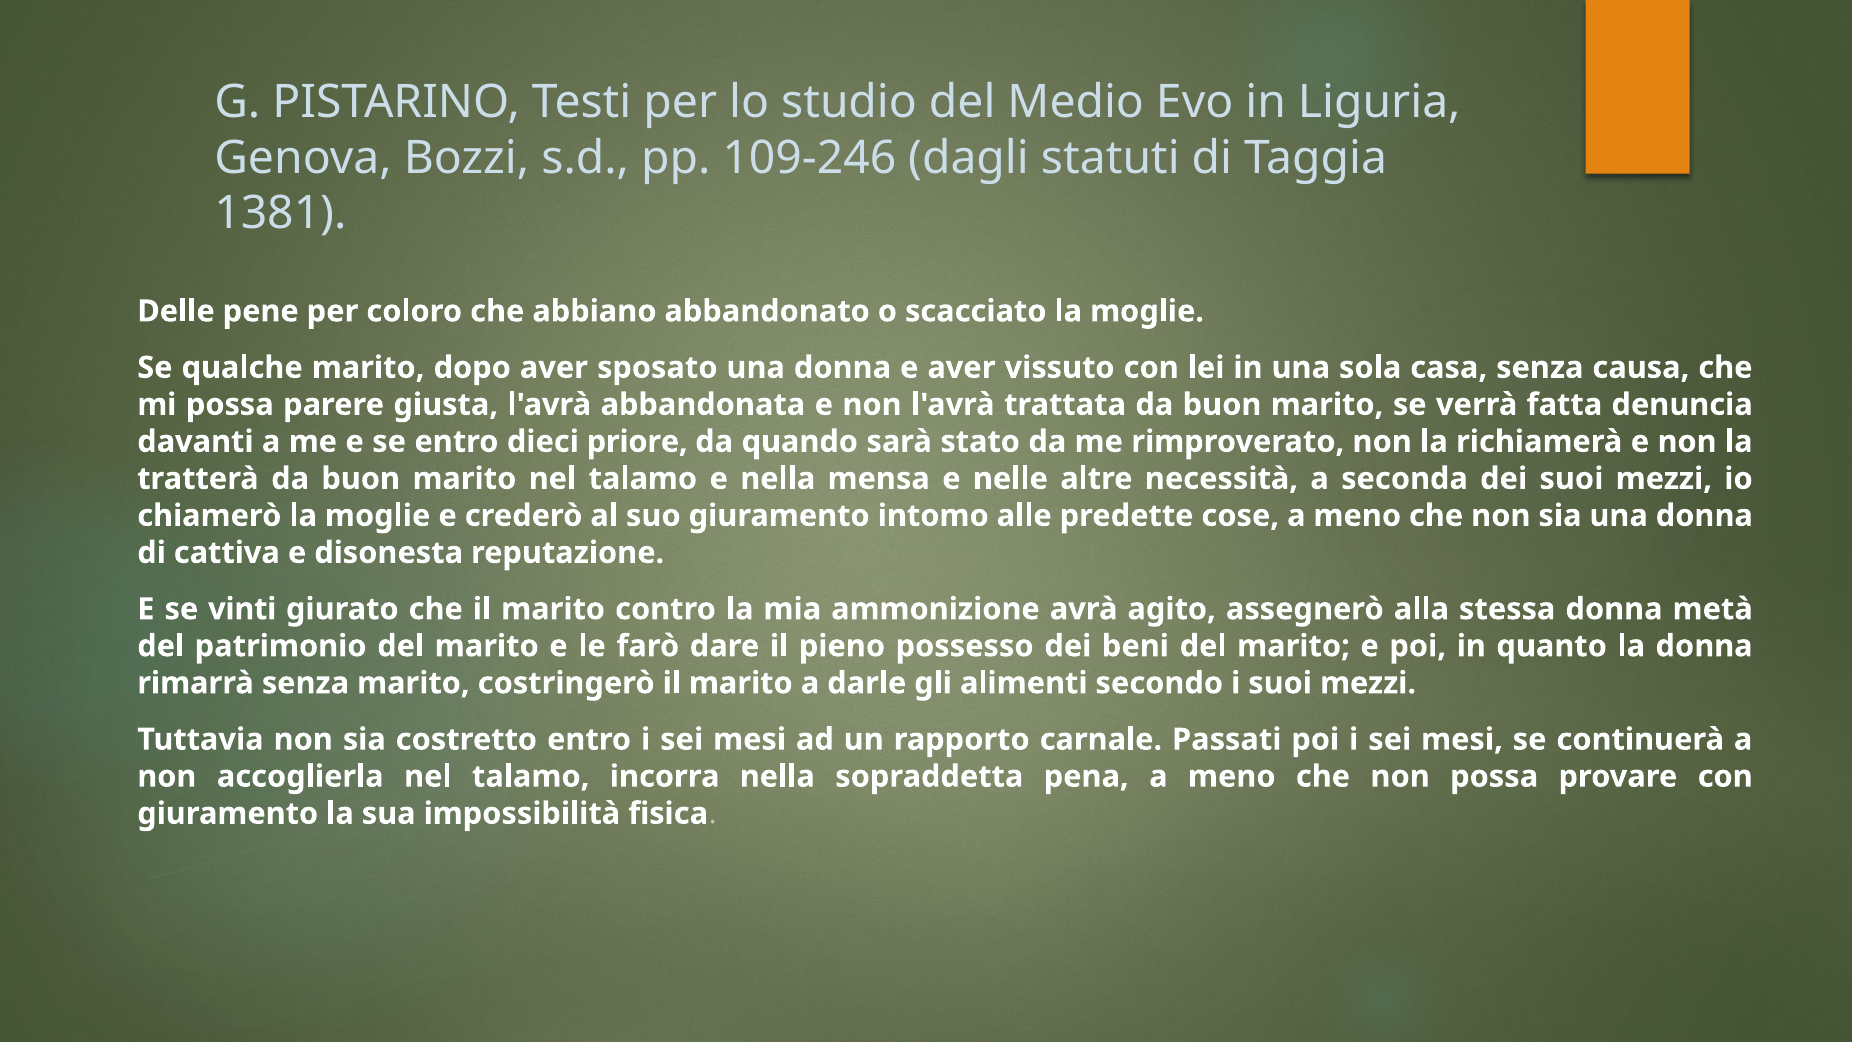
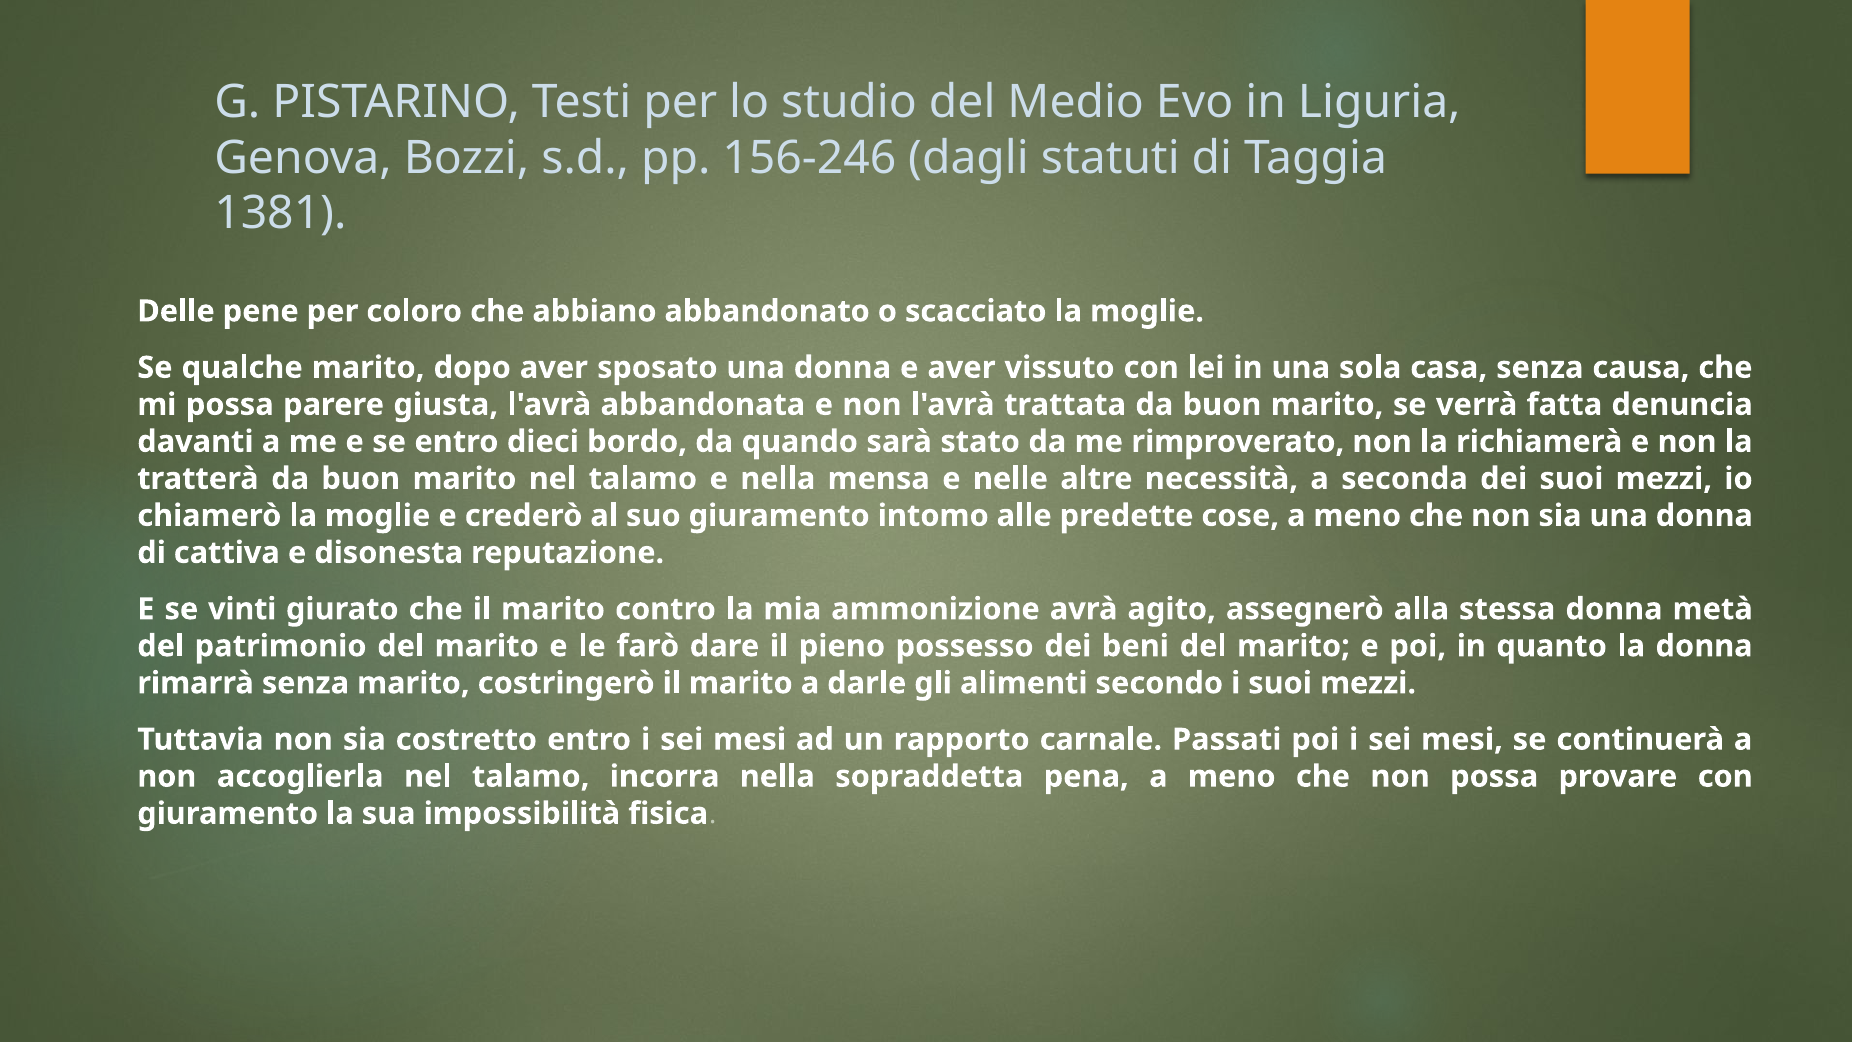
109-246: 109-246 -> 156-246 (809, 158)
priore: priore -> bordo (637, 442)
